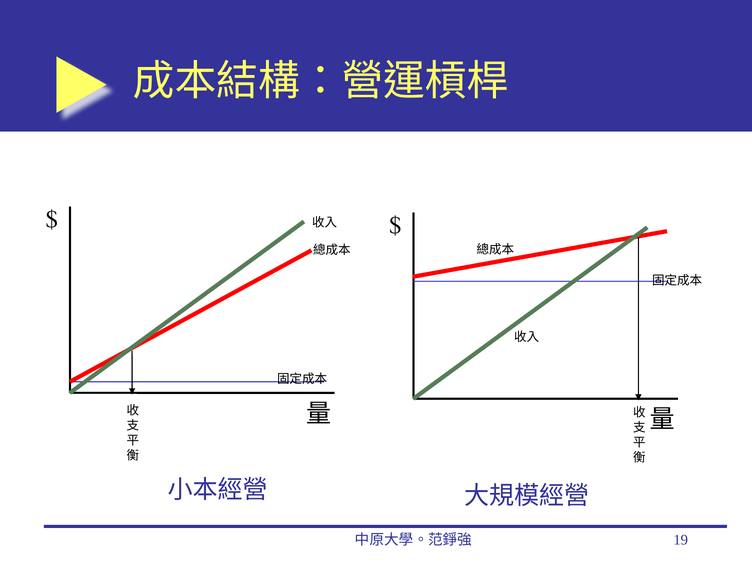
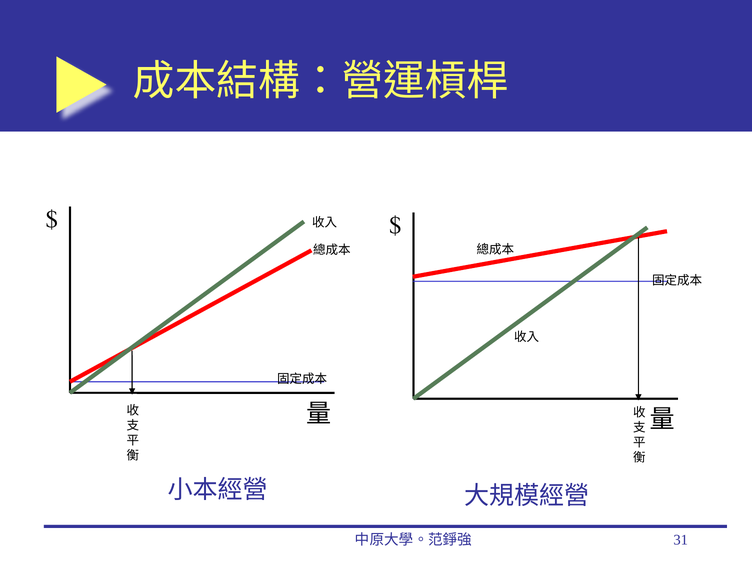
19: 19 -> 31 (681, 540)
